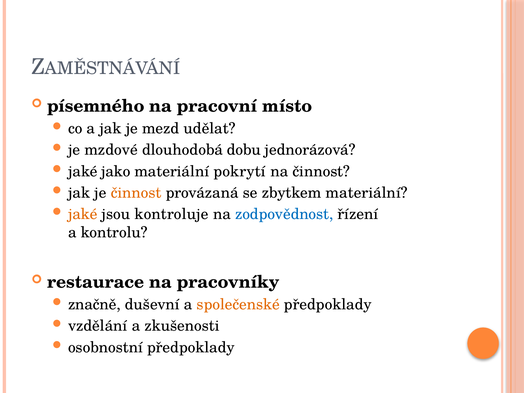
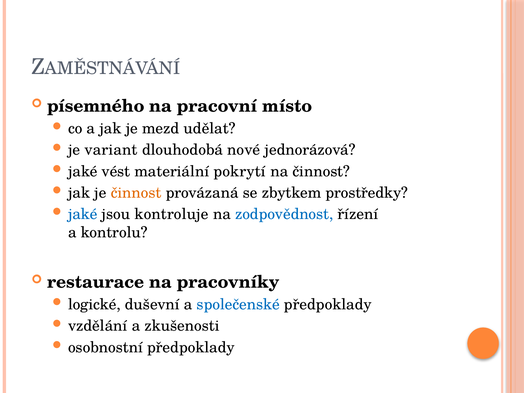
mzdové: mzdové -> variant (111, 150)
dobu: dobu -> nové (244, 150)
jako: jako -> vést (116, 171)
zbytkem materiální: materiální -> prostředky (367, 193)
jaké colour: orange -> blue (83, 214)
značně: značně -> logické (94, 305)
společenské colour: orange -> blue (238, 305)
